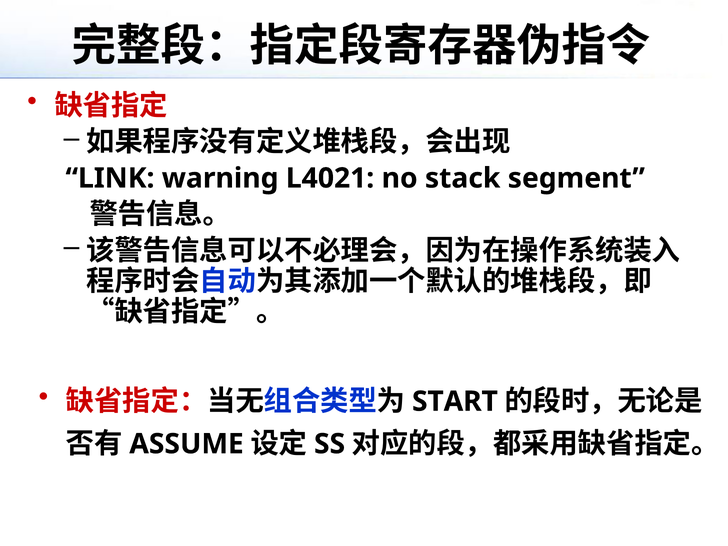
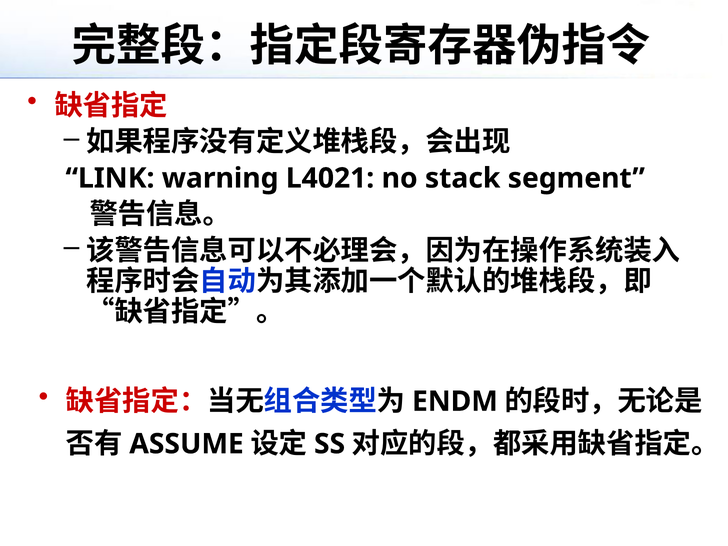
START: START -> ENDM (455, 401)
